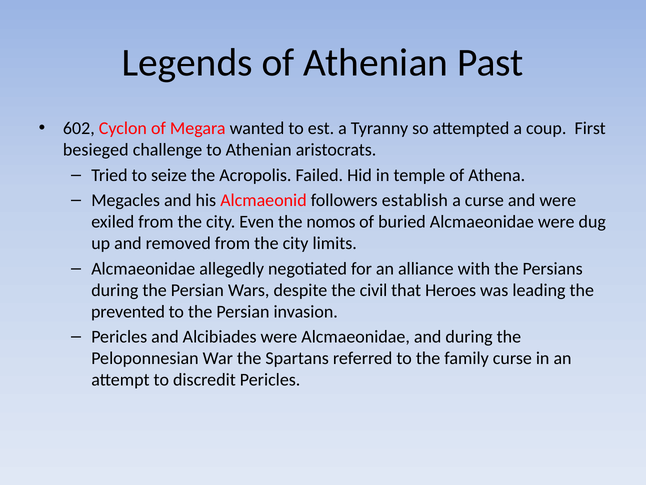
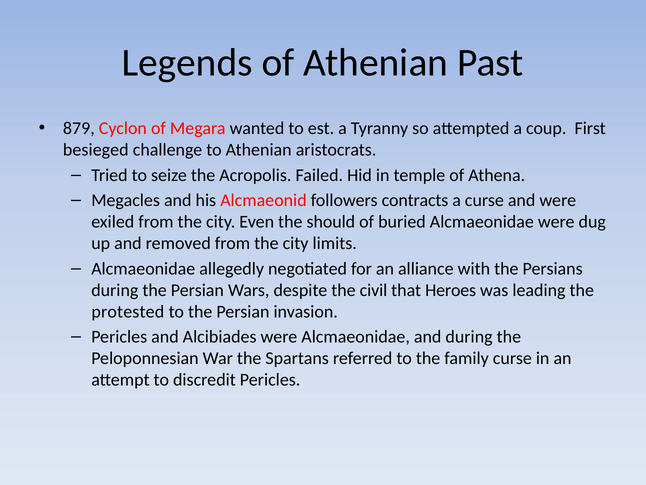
602: 602 -> 879 (79, 128)
establish: establish -> contracts (415, 200)
nomos: nomos -> should (331, 222)
prevented: prevented -> protested (128, 311)
